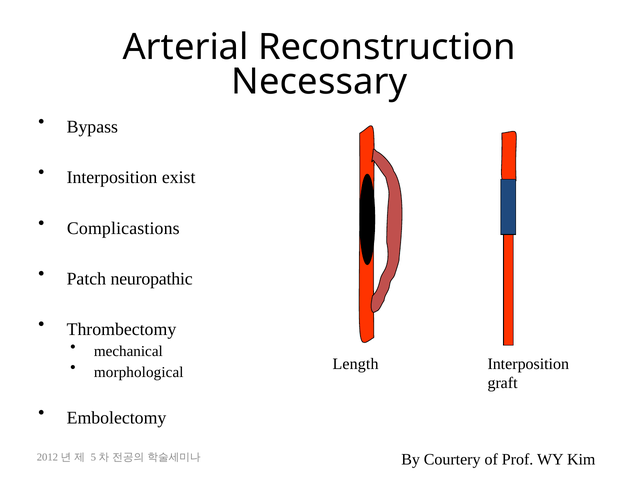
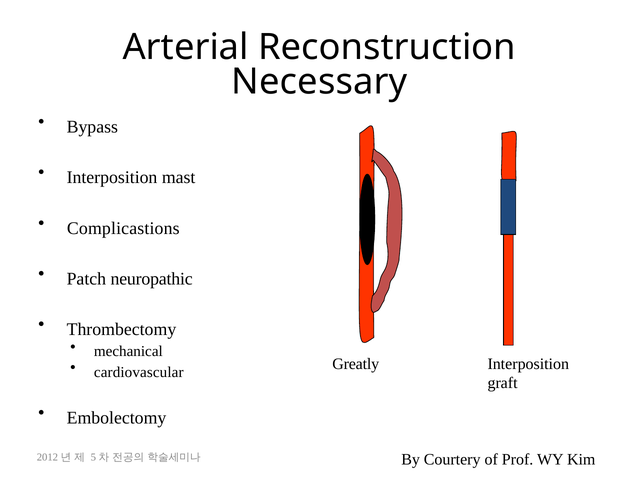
exist: exist -> mast (179, 178)
Length: Length -> Greatly (356, 364)
morphological: morphological -> cardiovascular (139, 372)
